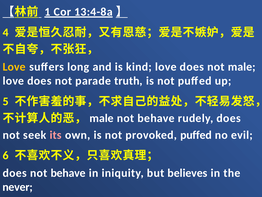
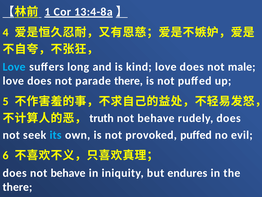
Love colour: yellow -> light blue (14, 67)
parade truth: truth -> there (129, 81)
male: male -> truth (102, 118)
its colour: pink -> light blue (56, 135)
believes: believes -> endures (187, 173)
never: never -> there (17, 187)
